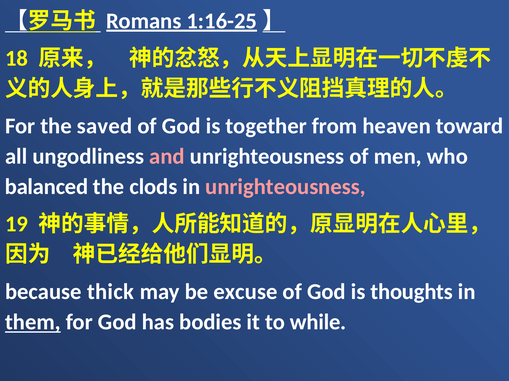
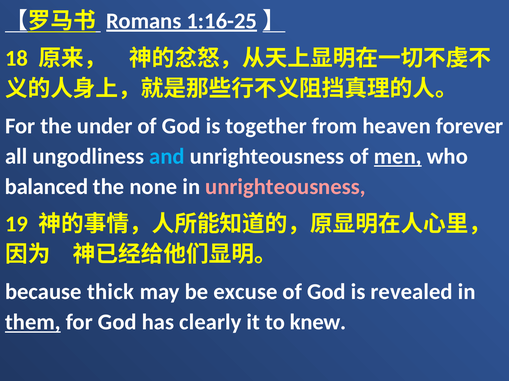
saved: saved -> under (105, 126)
toward: toward -> forever (470, 126)
and colour: pink -> light blue (167, 157)
men underline: none -> present (398, 157)
clods: clods -> none (153, 187)
thoughts: thoughts -> revealed (412, 292)
bodies: bodies -> clearly (210, 323)
while: while -> knew (318, 323)
